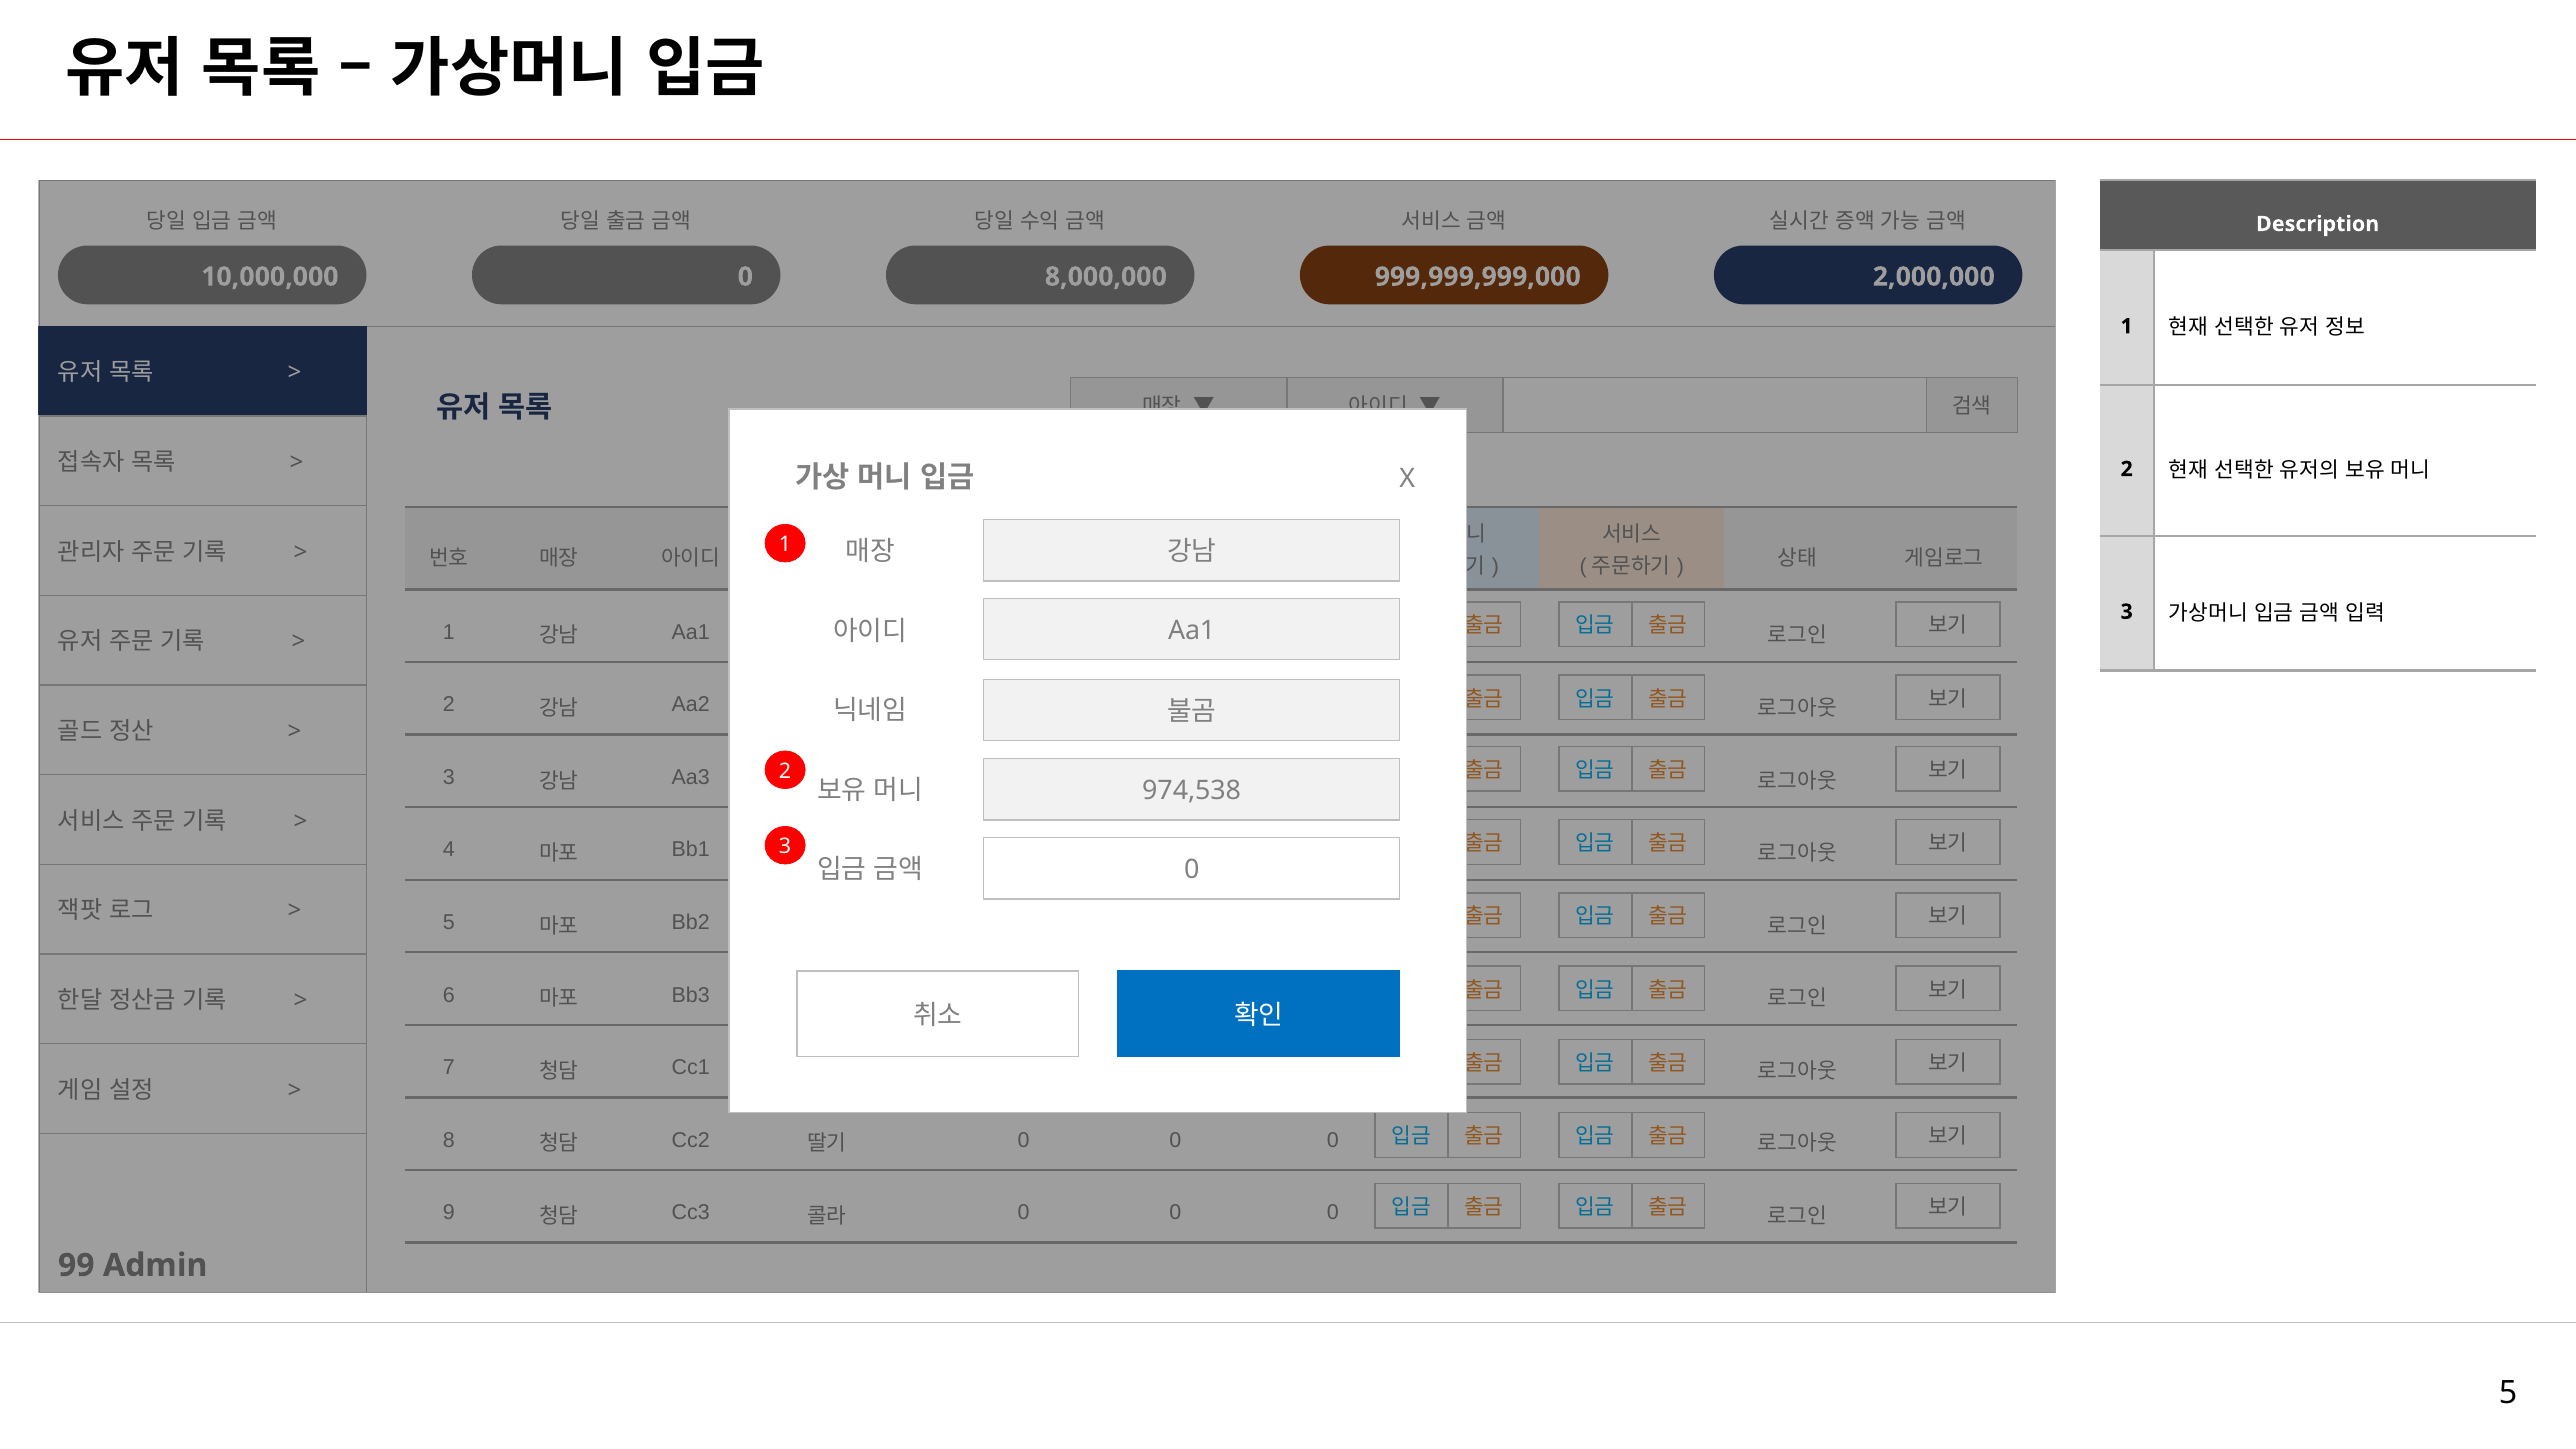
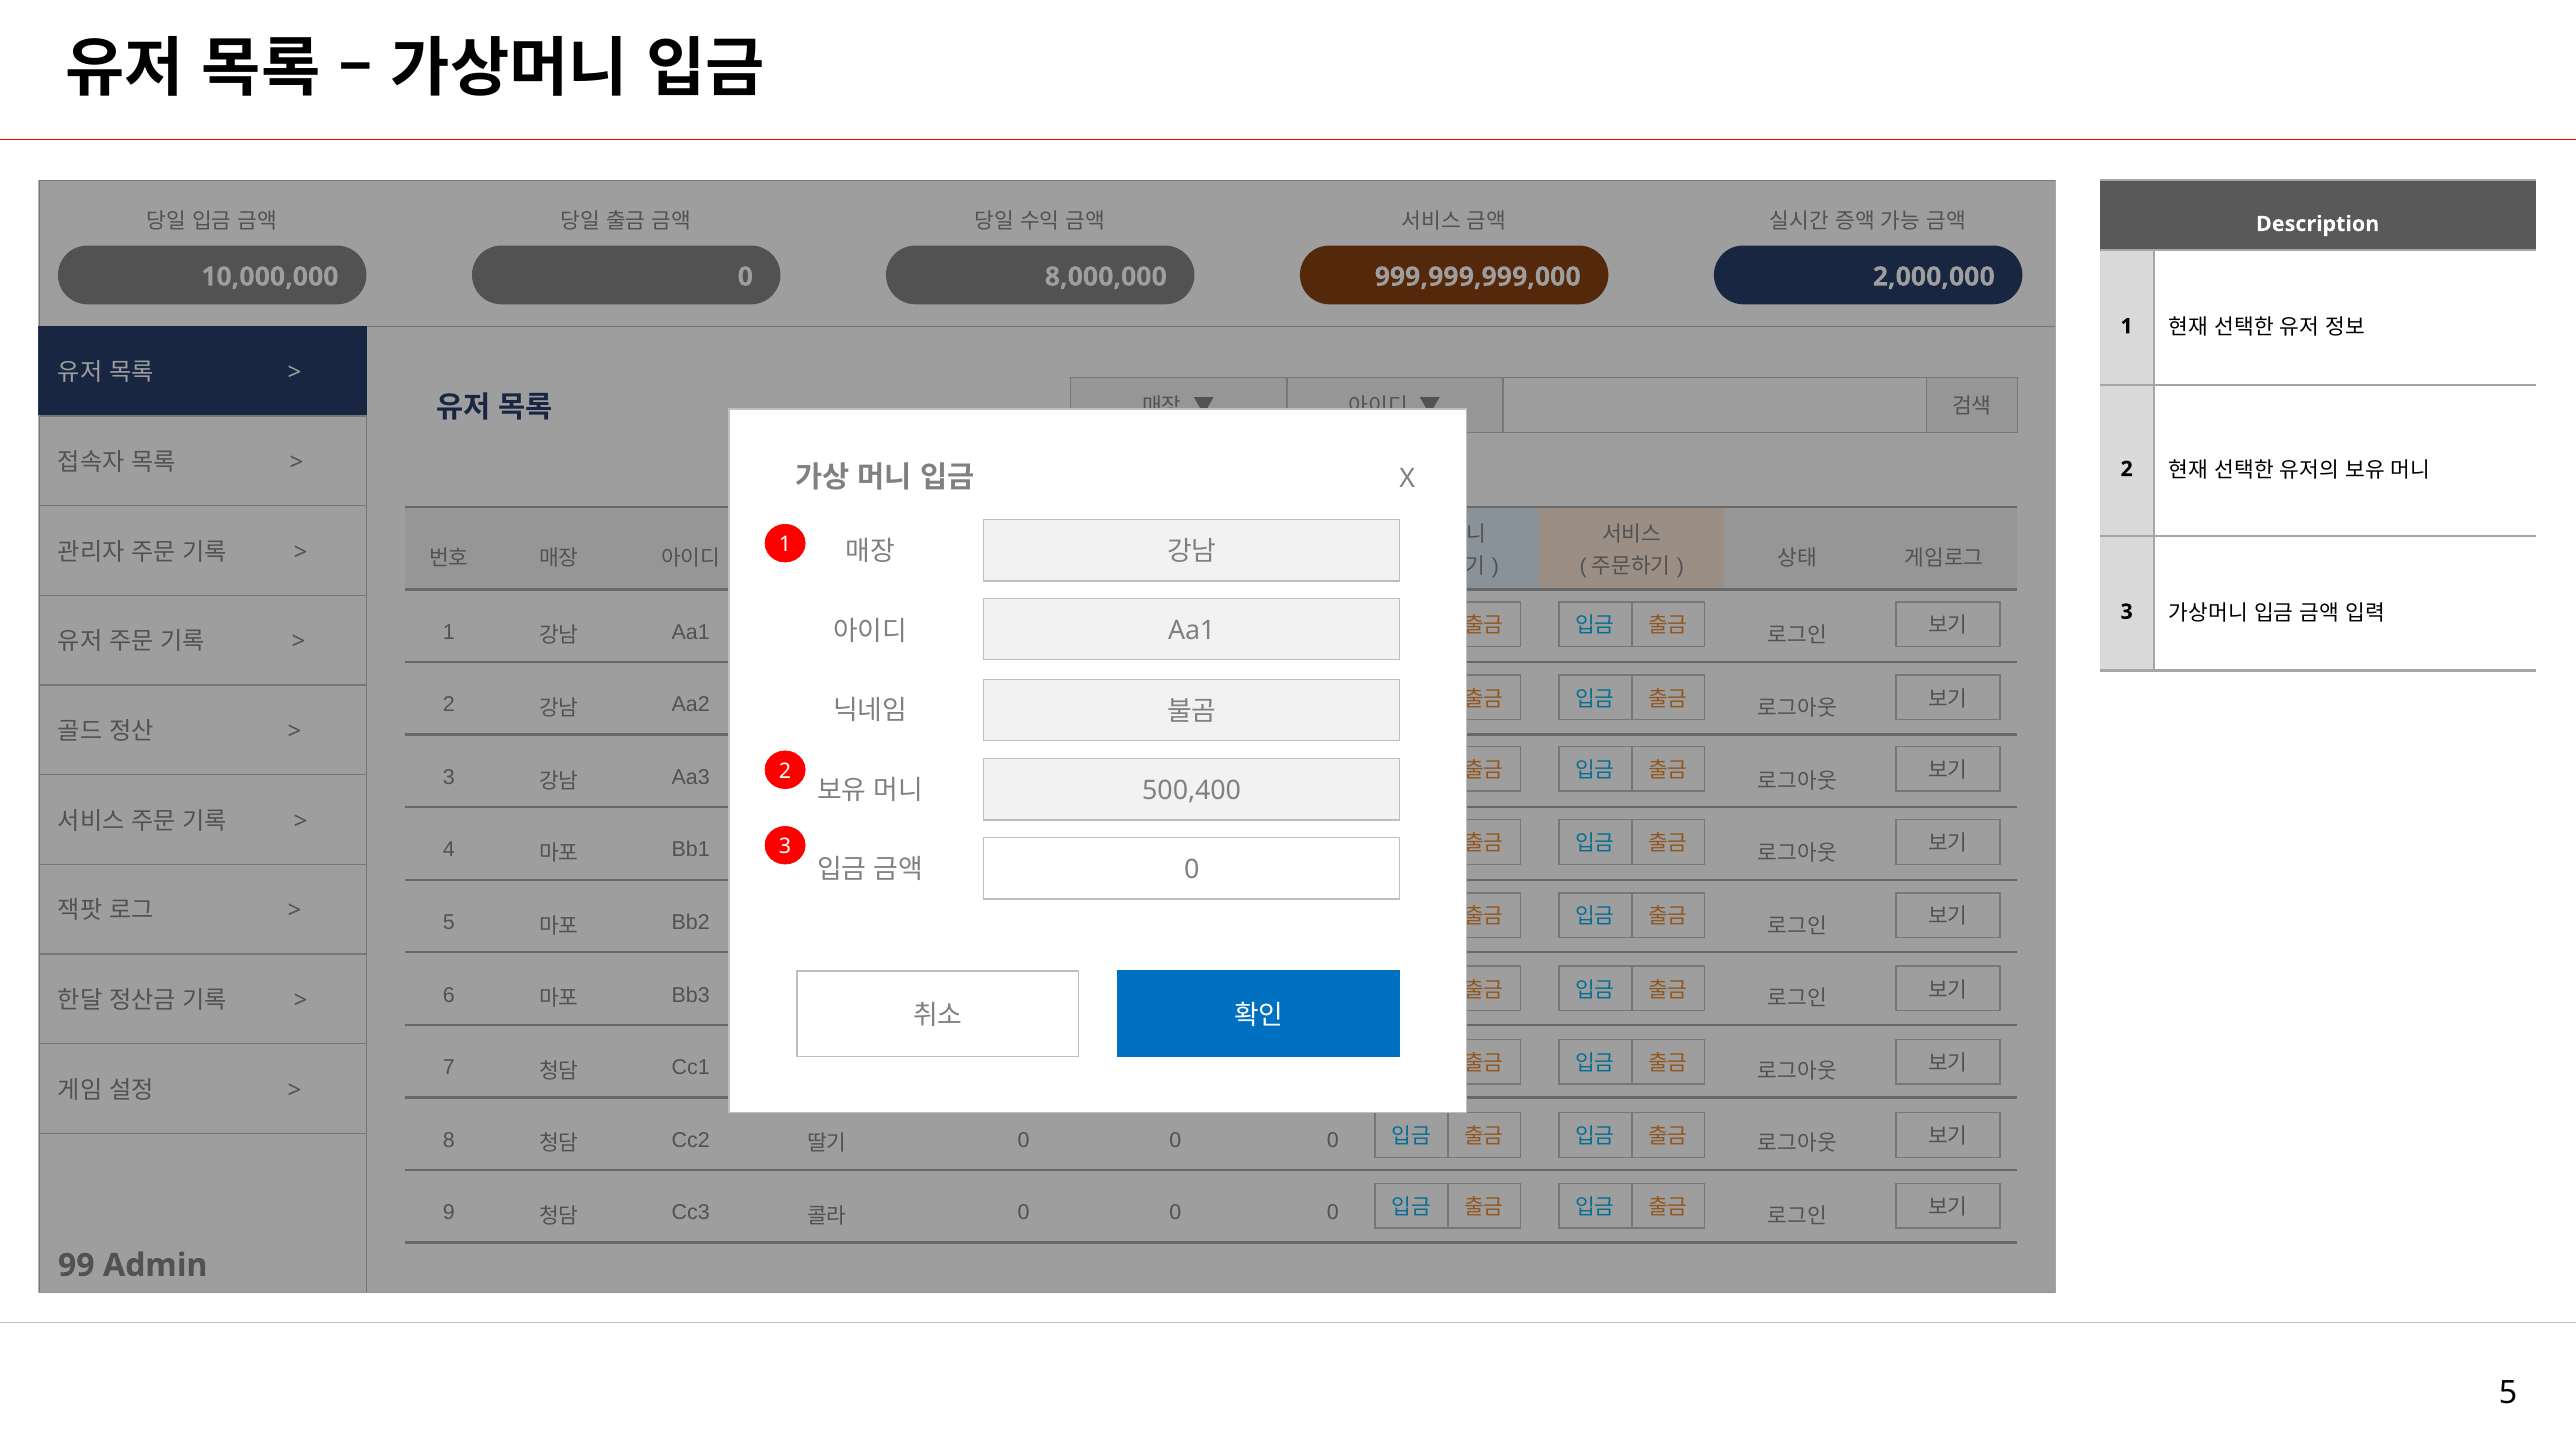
974,538: 974,538 -> 500,400 (1192, 791)
